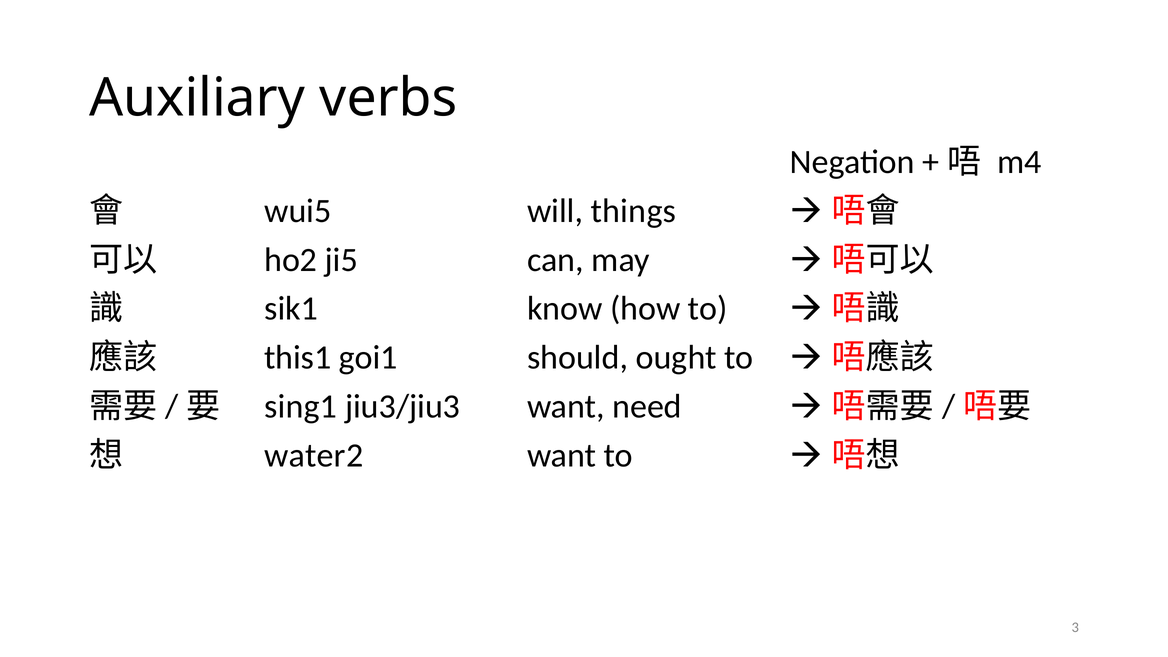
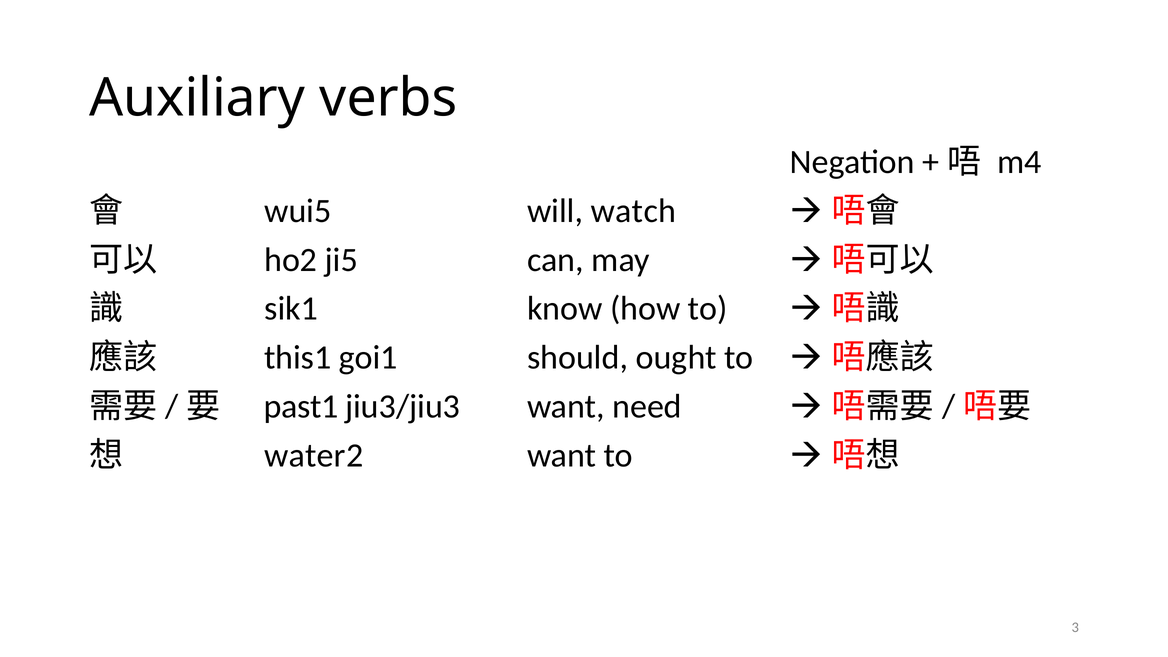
things: things -> watch (633, 211)
sing1: sing1 -> past1 (301, 407)
